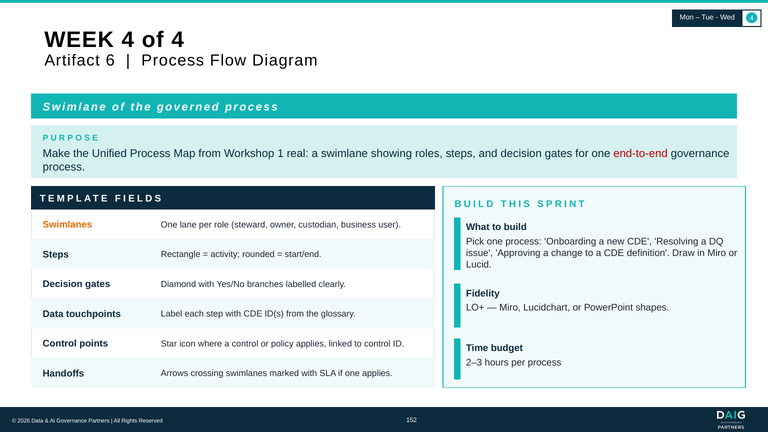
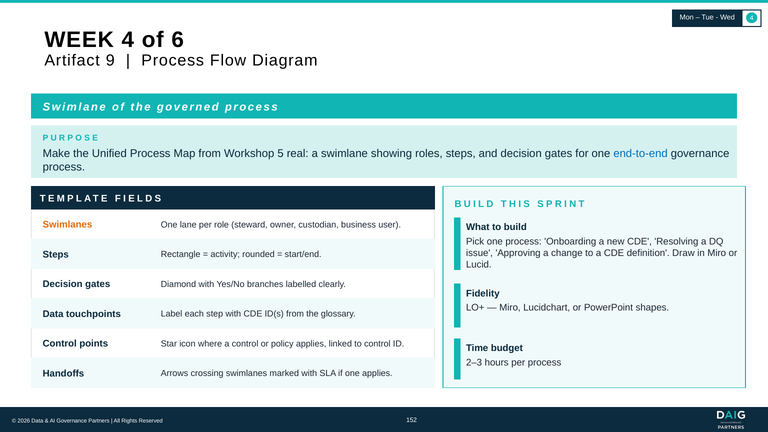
of 4: 4 -> 6 (178, 40)
6: 6 -> 9 (110, 61)
1: 1 -> 5 (281, 153)
end-to-end colour: red -> blue (641, 153)
